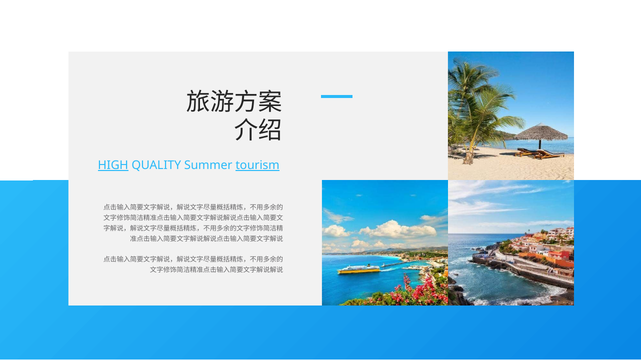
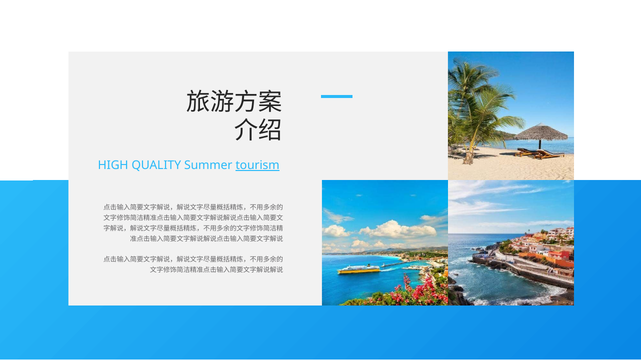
HIGH underline: present -> none (113, 166)
